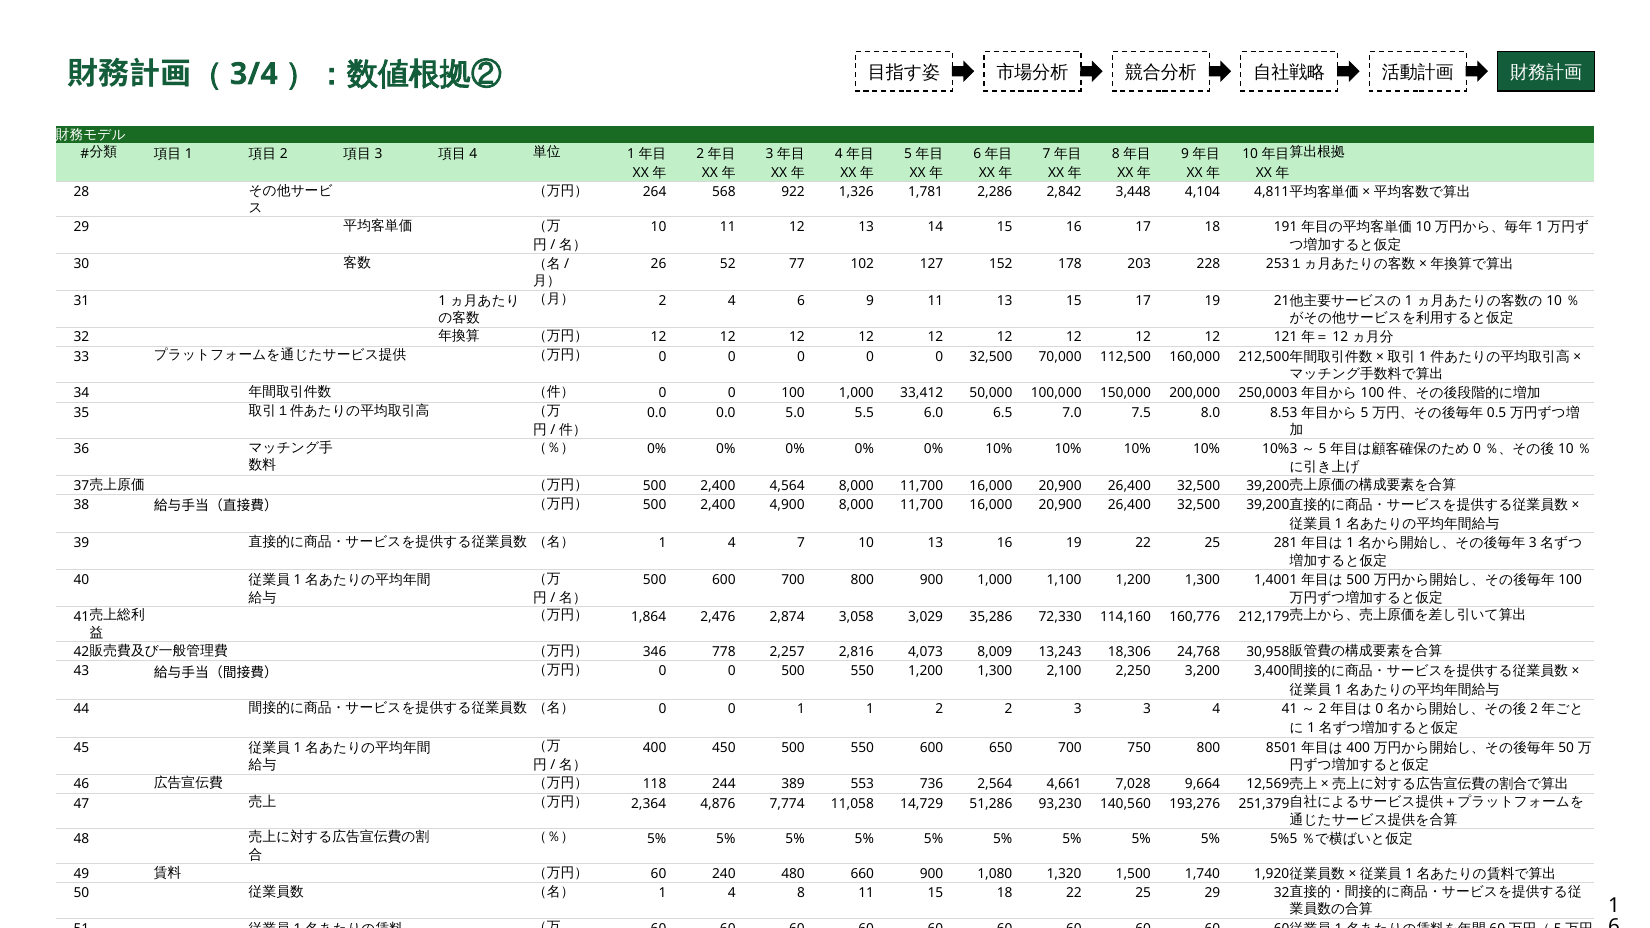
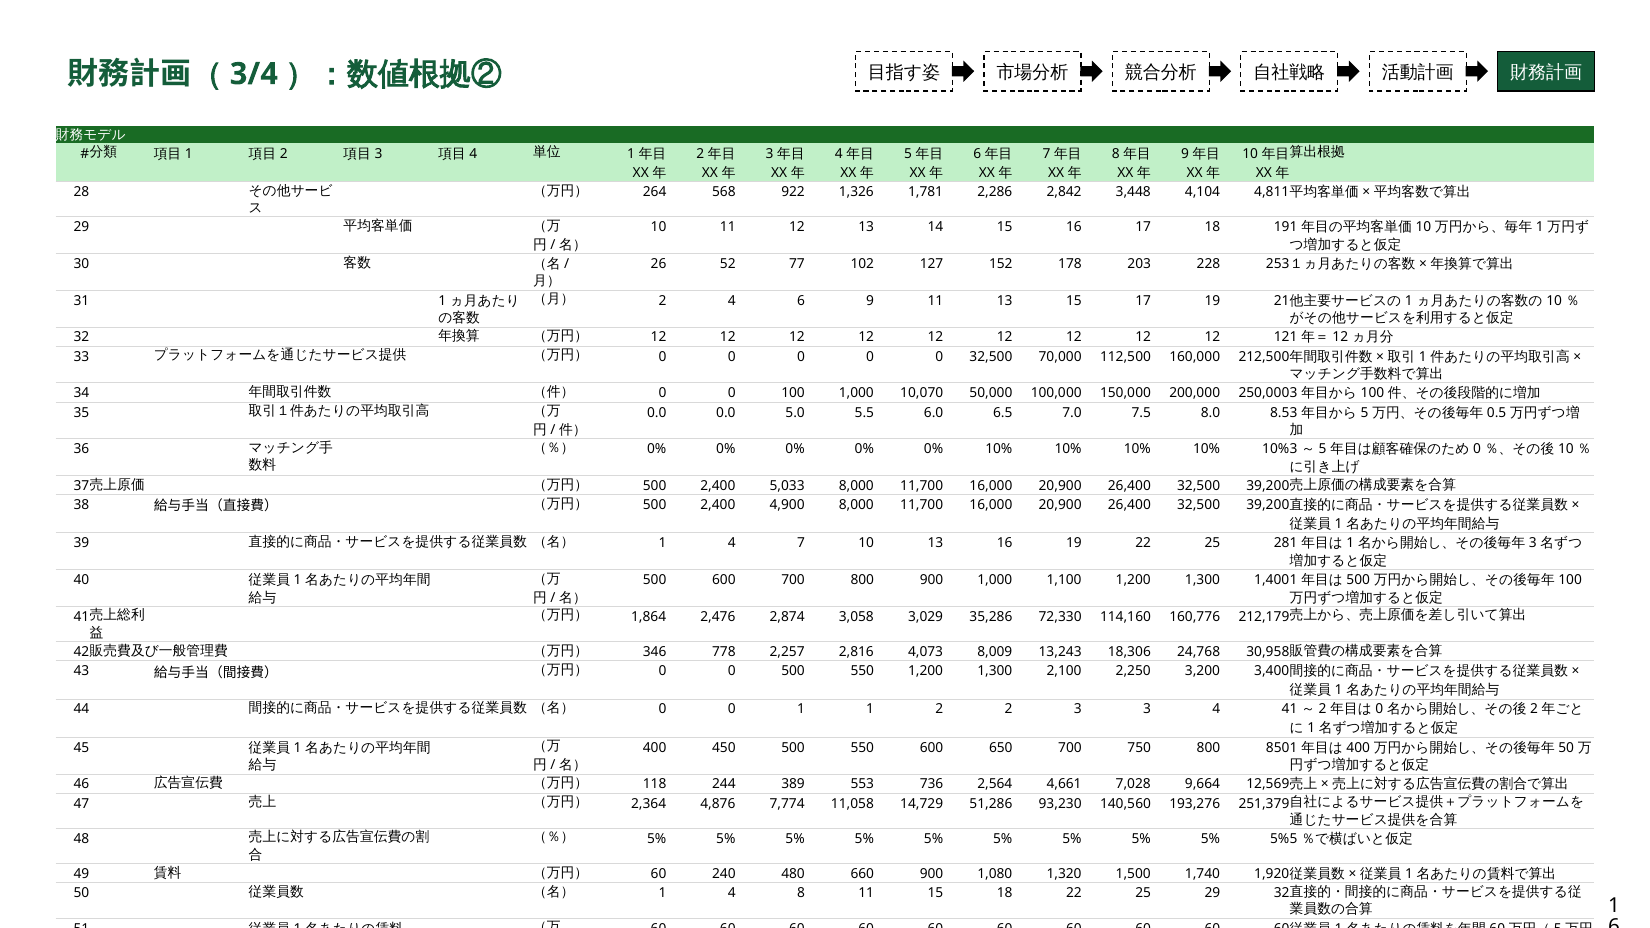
33,412: 33,412 -> 10,070 (922, 393)
4,564: 4,564 -> 5,033 (787, 486)
